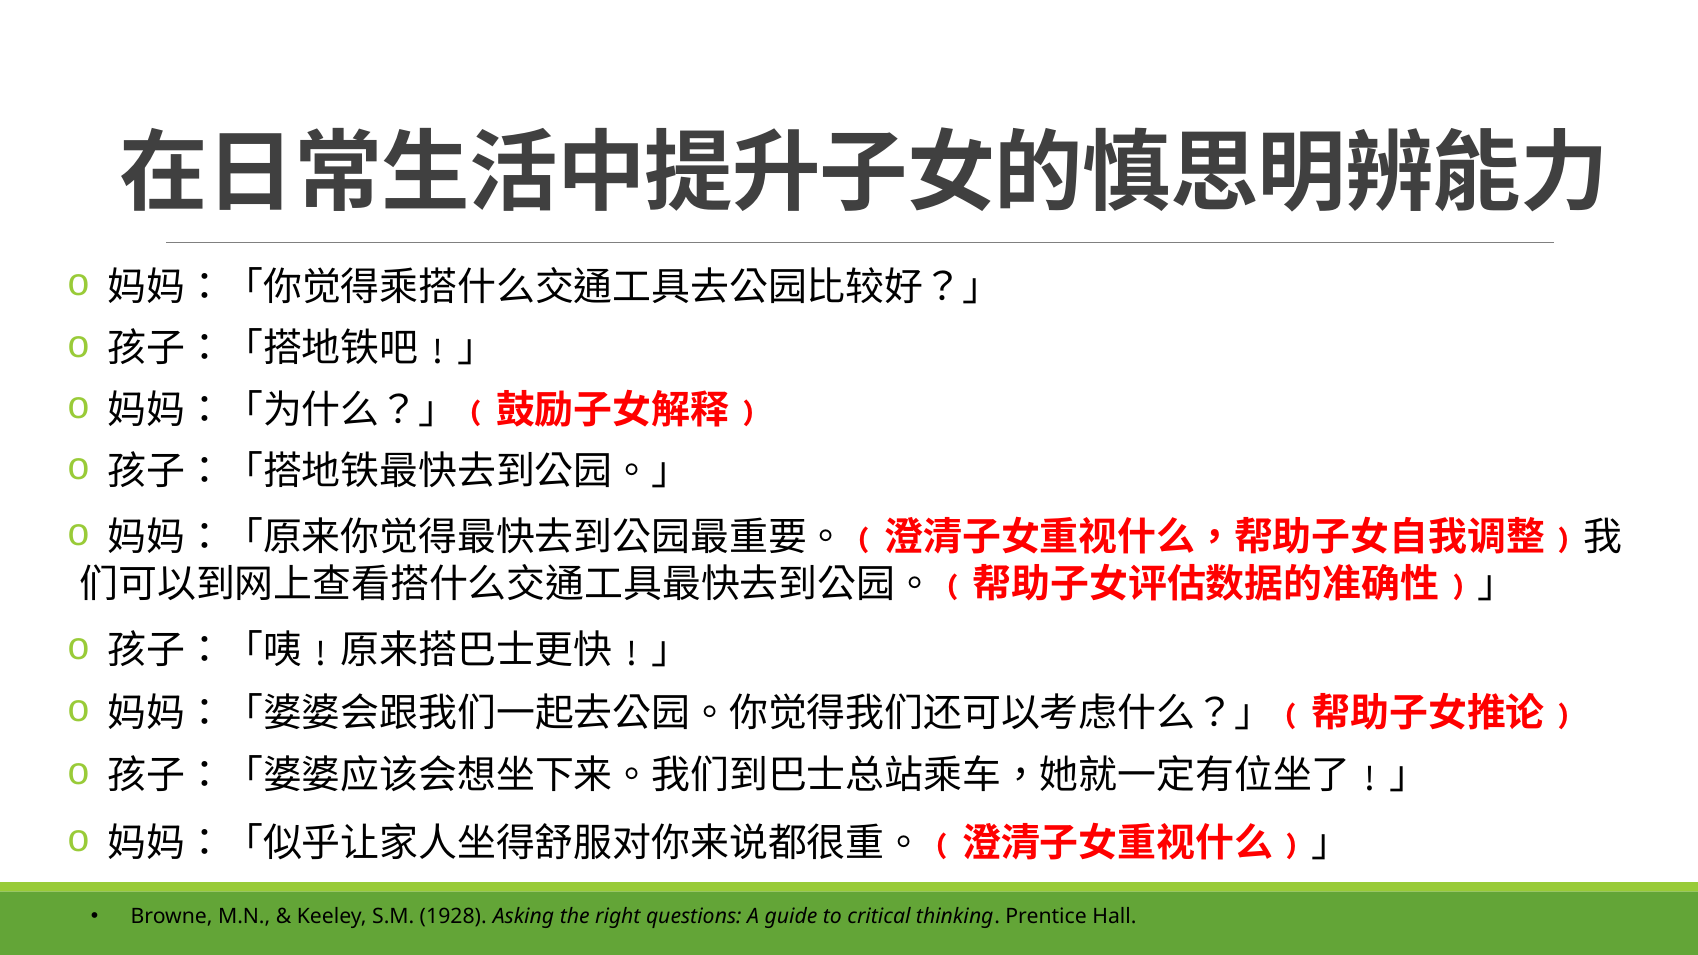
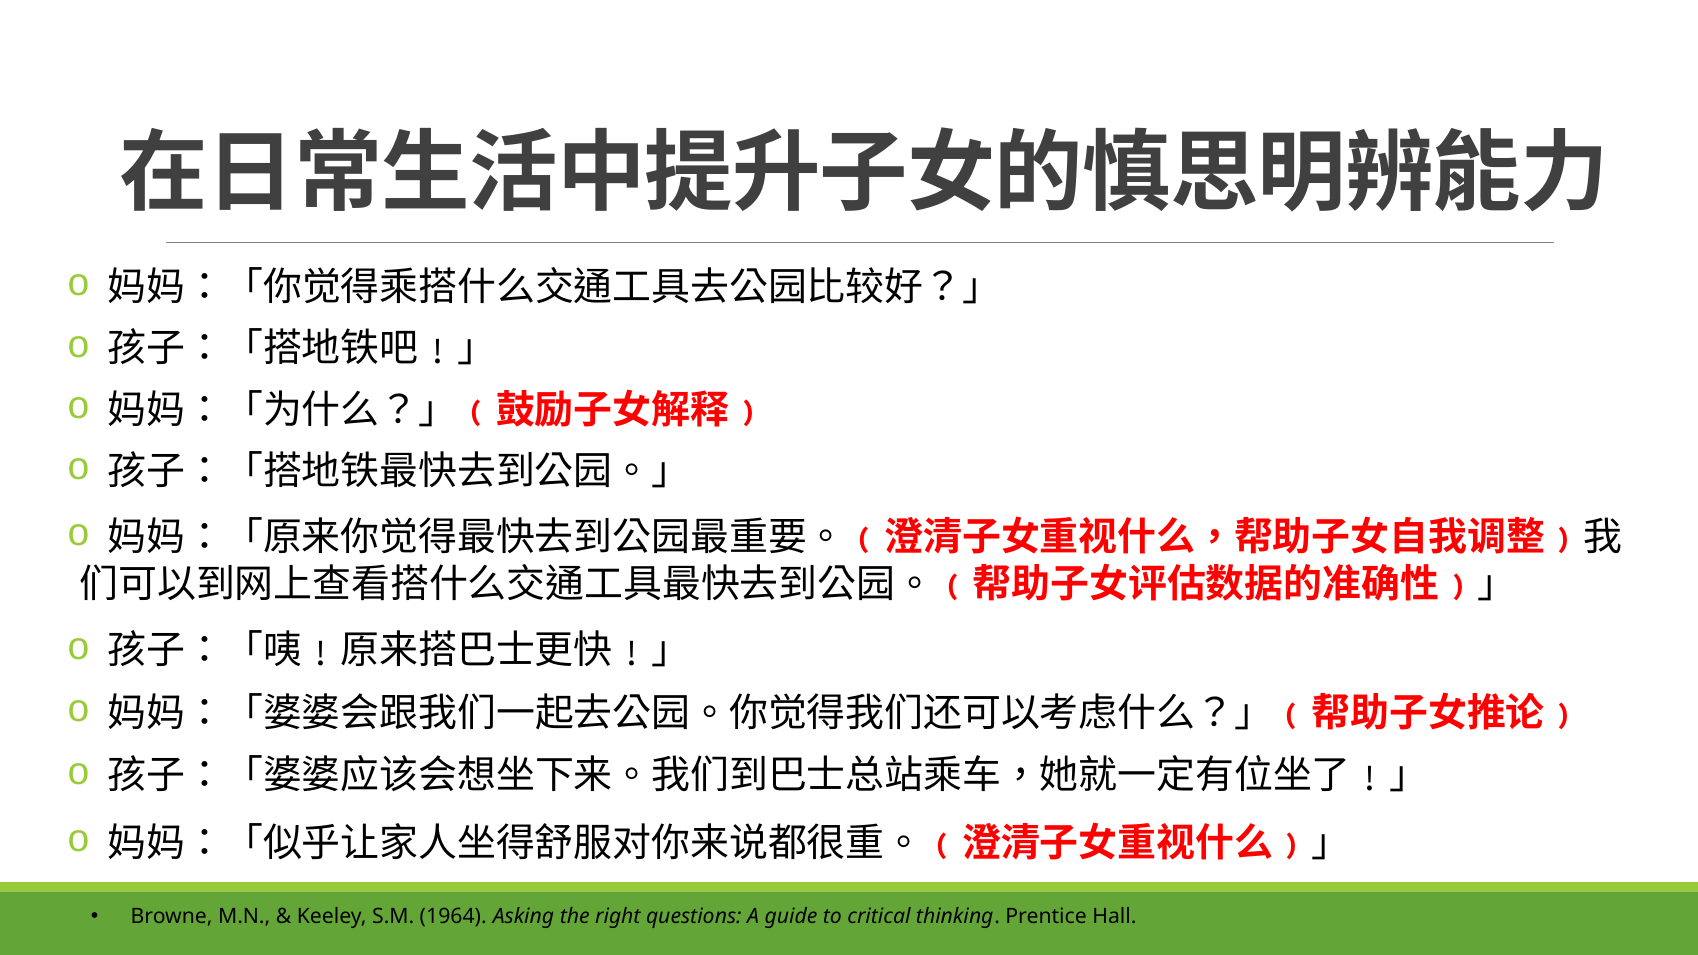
1928: 1928 -> 1964 (453, 916)
